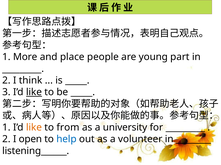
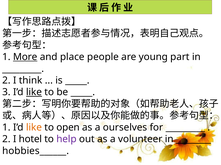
More underline: none -> present (25, 57)
from: from -> open (68, 128)
university: university -> ourselves (125, 128)
open: open -> hotel (30, 140)
help colour: blue -> purple (66, 140)
listening______: listening______ -> hobbies______ (36, 151)
